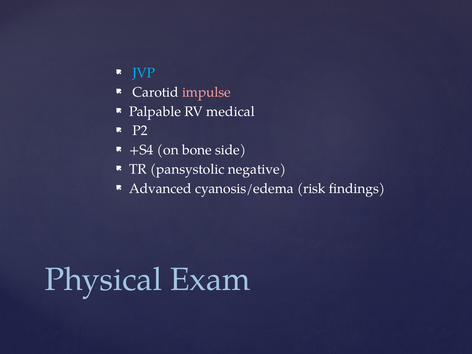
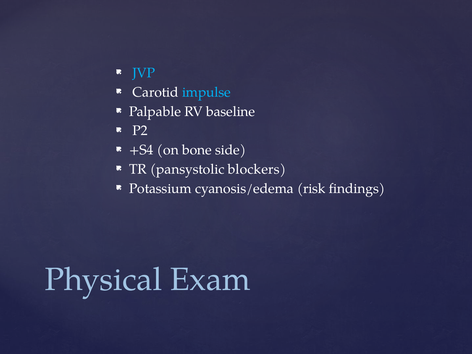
impulse colour: pink -> light blue (206, 92)
medical: medical -> baseline (231, 111)
negative: negative -> blockers (257, 169)
Advanced: Advanced -> Potassium (160, 189)
